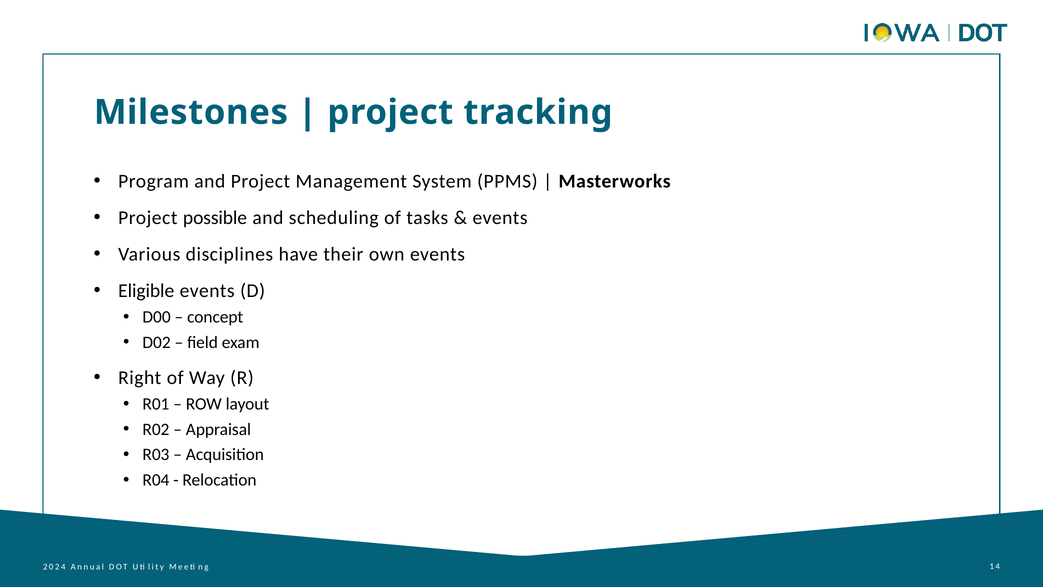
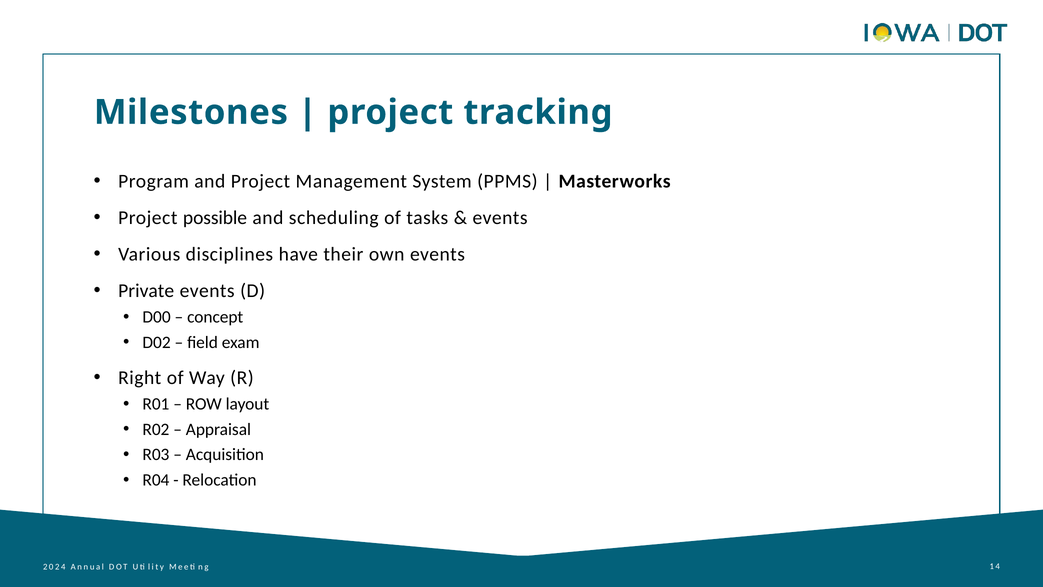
Eligible: Eligible -> Private (146, 291)
